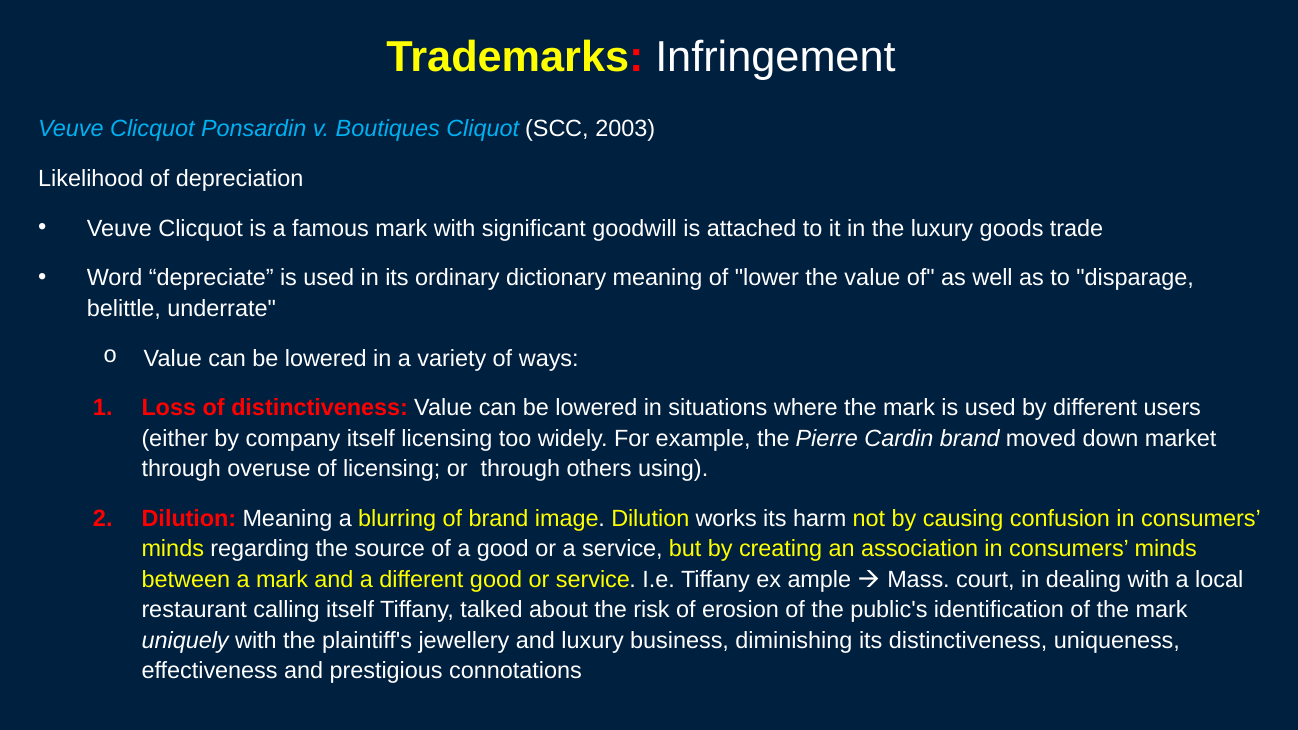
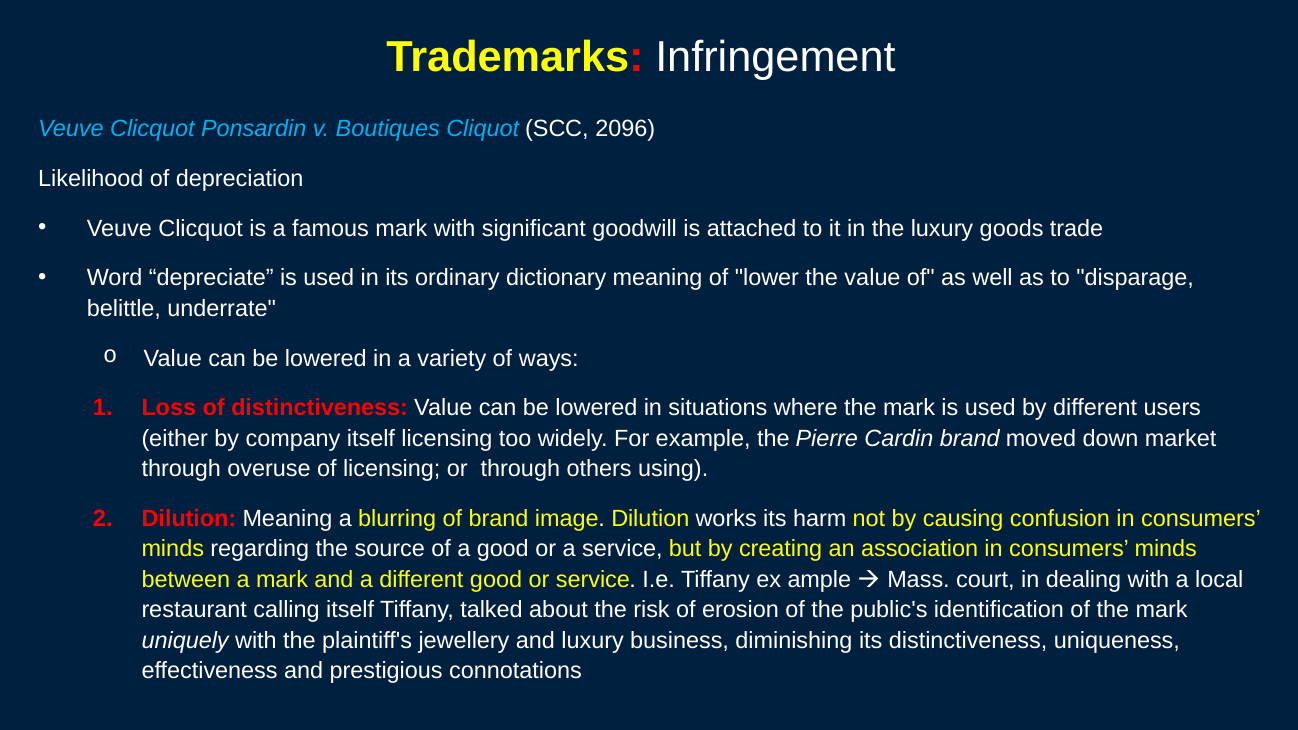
2003: 2003 -> 2096 (625, 129)
